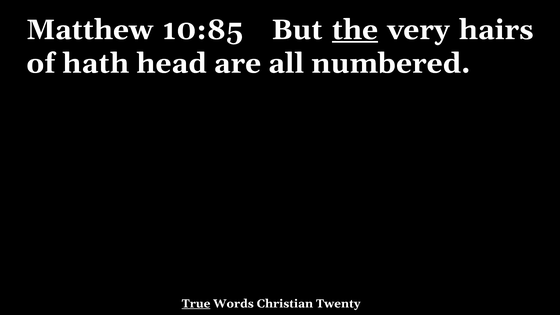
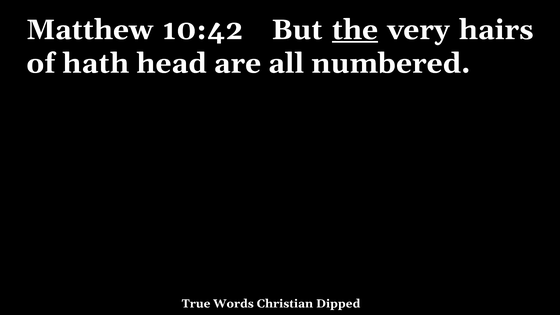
10:85: 10:85 -> 10:42 (203, 30)
True underline: present -> none (196, 304)
Twenty: Twenty -> Dipped (338, 304)
